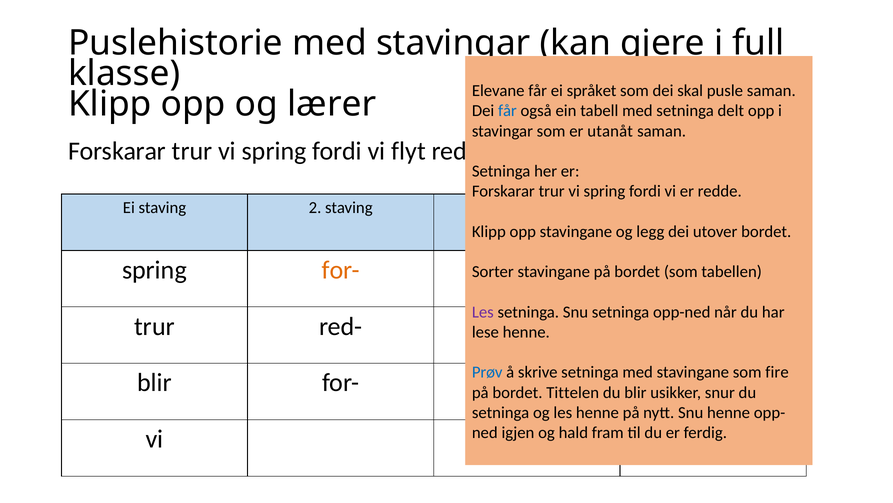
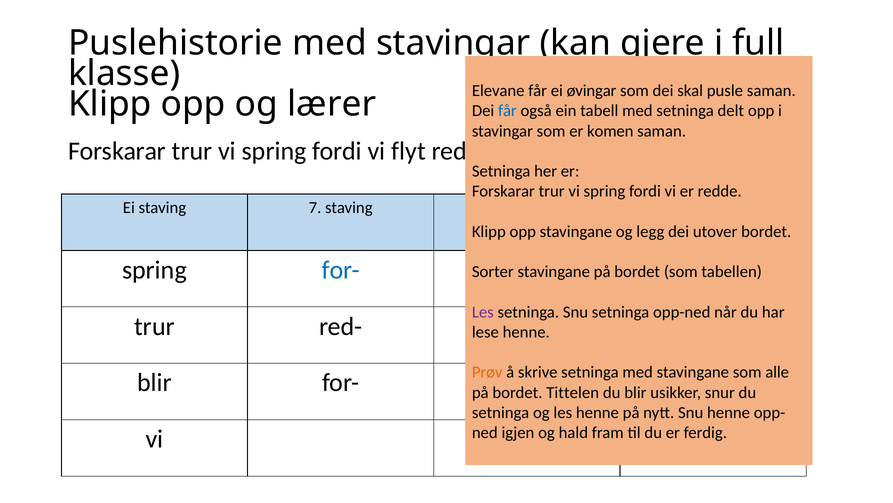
språket: språket -> øvingar (592, 91)
utanåt: utanåt -> komen (610, 131)
Ei staving 2: 2 -> 7 (315, 207)
for- colour: orange -> blue (341, 270)
Prøv colour: blue -> orange (487, 372)
fire: fire -> alle (777, 372)
